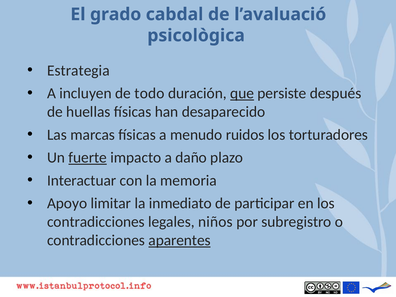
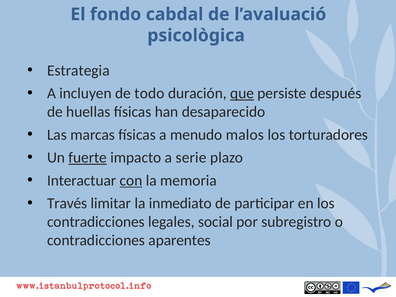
grado: grado -> fondo (116, 14)
ruidos: ruidos -> malos (245, 135)
daño: daño -> serie (191, 158)
con underline: none -> present (131, 180)
Apoyo: Apoyo -> Través (67, 203)
niños: niños -> social (216, 222)
aparentes underline: present -> none (180, 240)
